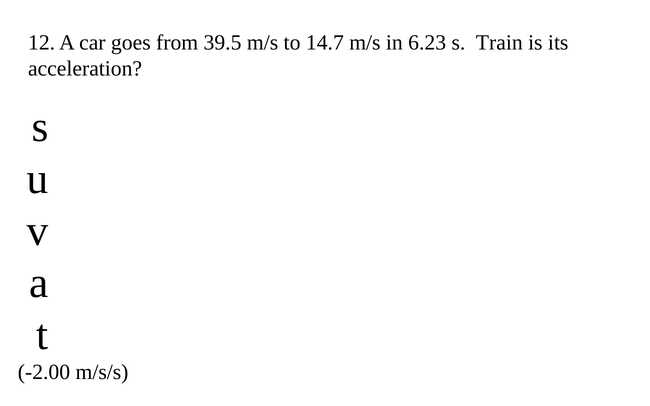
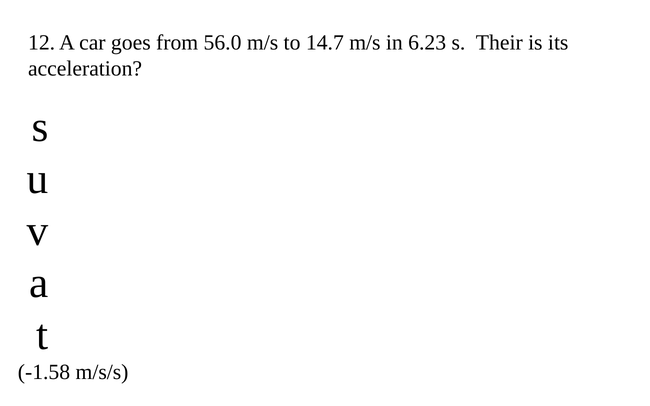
39.5: 39.5 -> 56.0 (223, 43)
Train: Train -> Their (499, 43)
-2.00: -2.00 -> -1.58 (44, 372)
